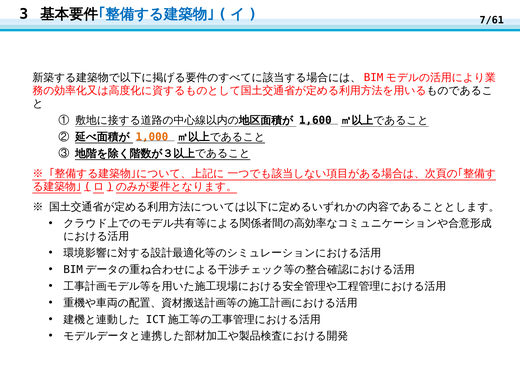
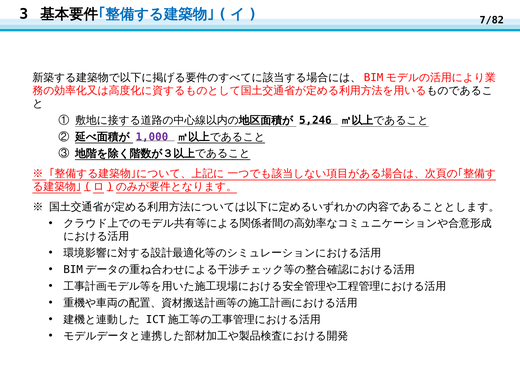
7/61: 7/61 -> 7/82 (492, 20)
1,600: 1,600 -> 5,246 (315, 120)
1,000 colour: orange -> purple (152, 137)
